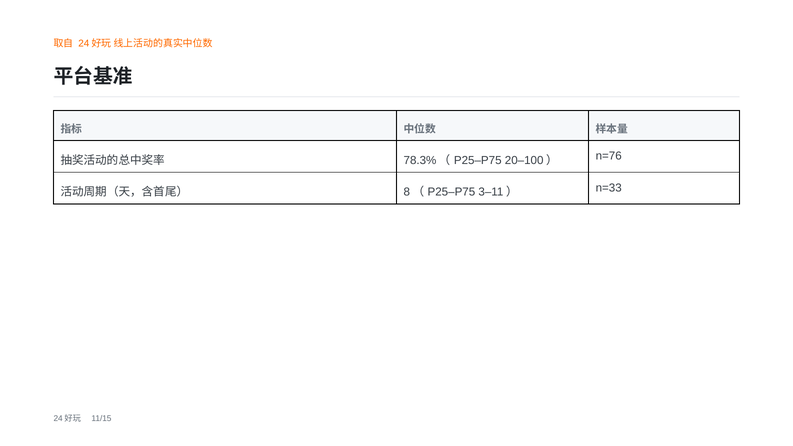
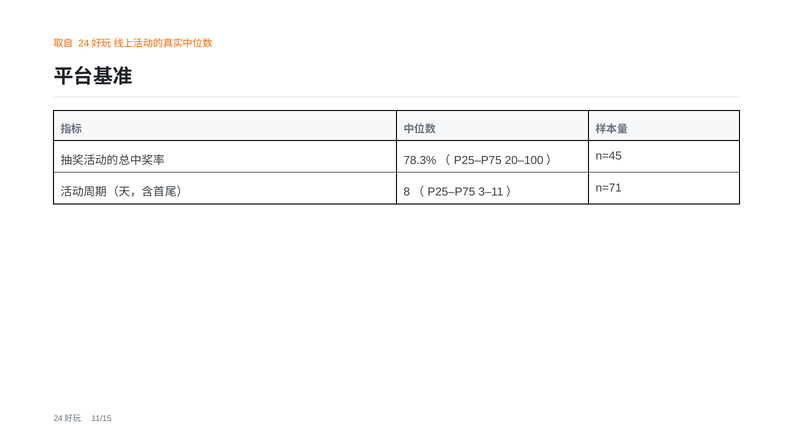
n=76: n=76 -> n=45 (609, 156)
n=33: n=33 -> n=71 (609, 188)
